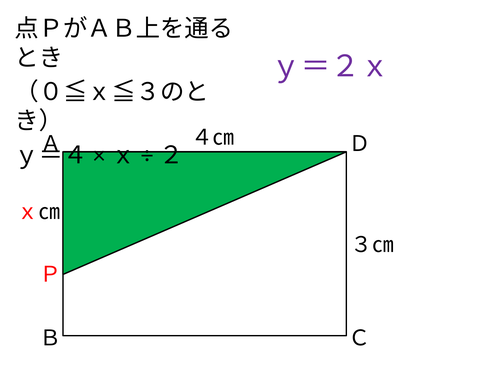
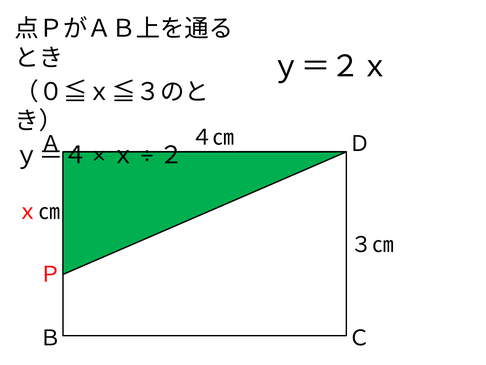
ｙ＝２ｘ colour: purple -> black (330, 67)
